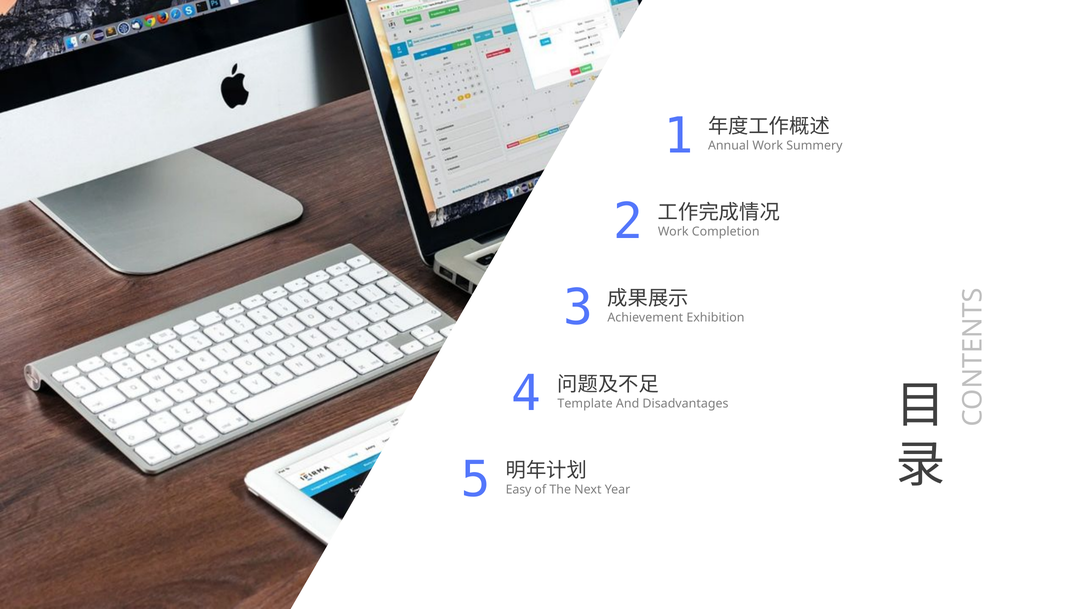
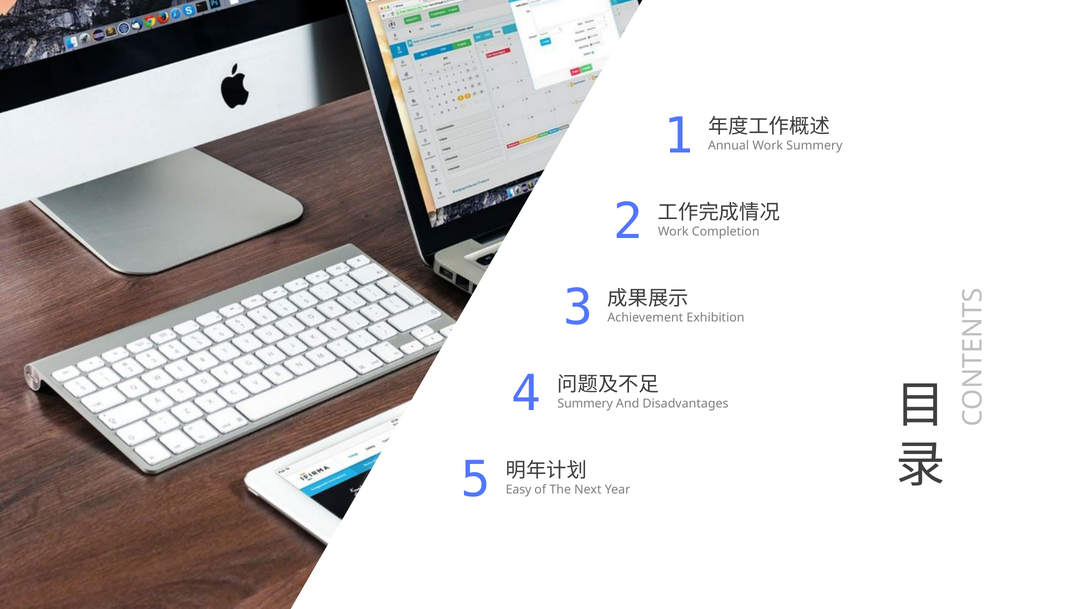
Template: Template -> Summery (585, 404)
